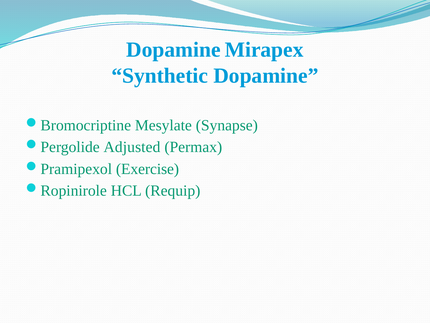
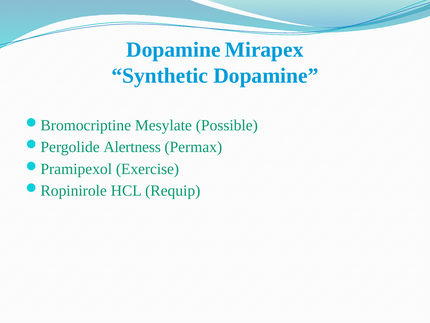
Synapse: Synapse -> Possible (227, 125)
Adjusted: Adjusted -> Alertness (132, 147)
